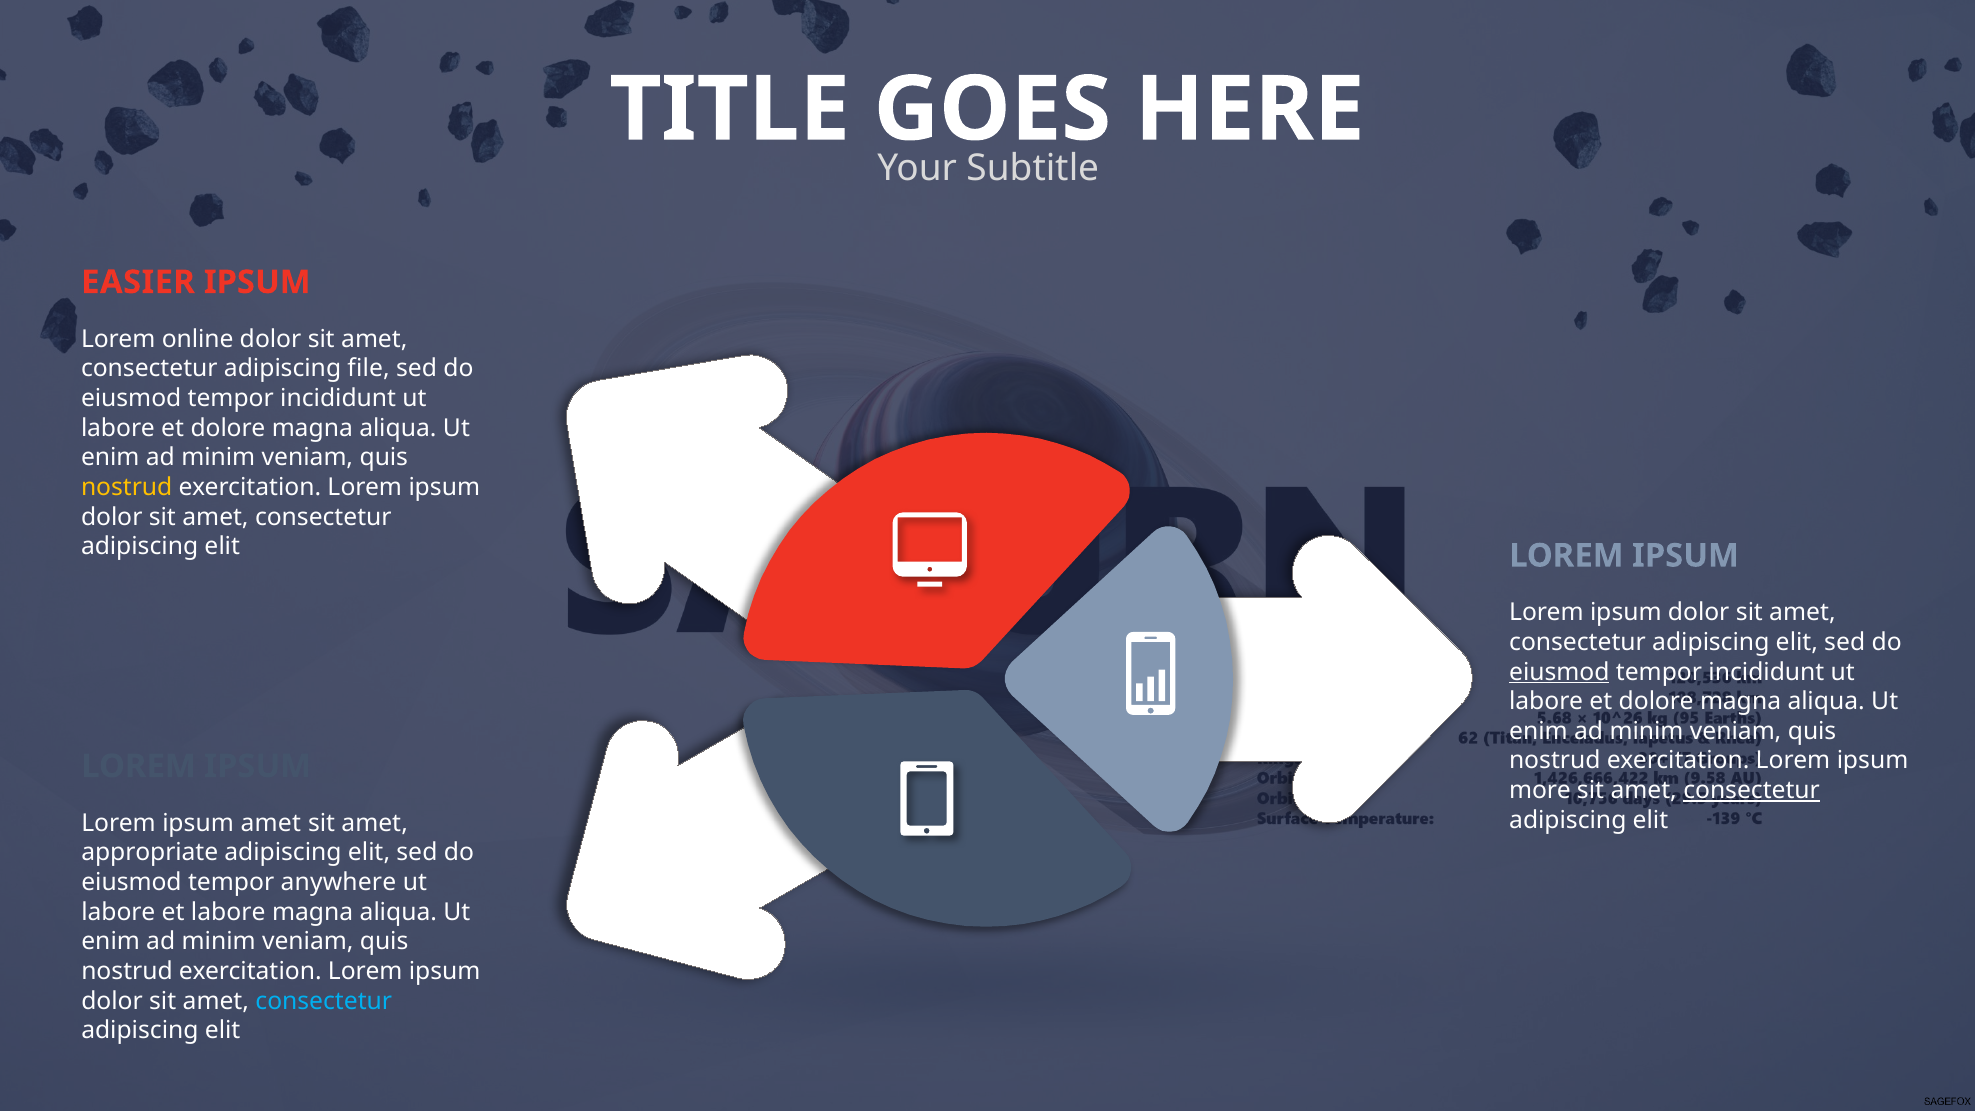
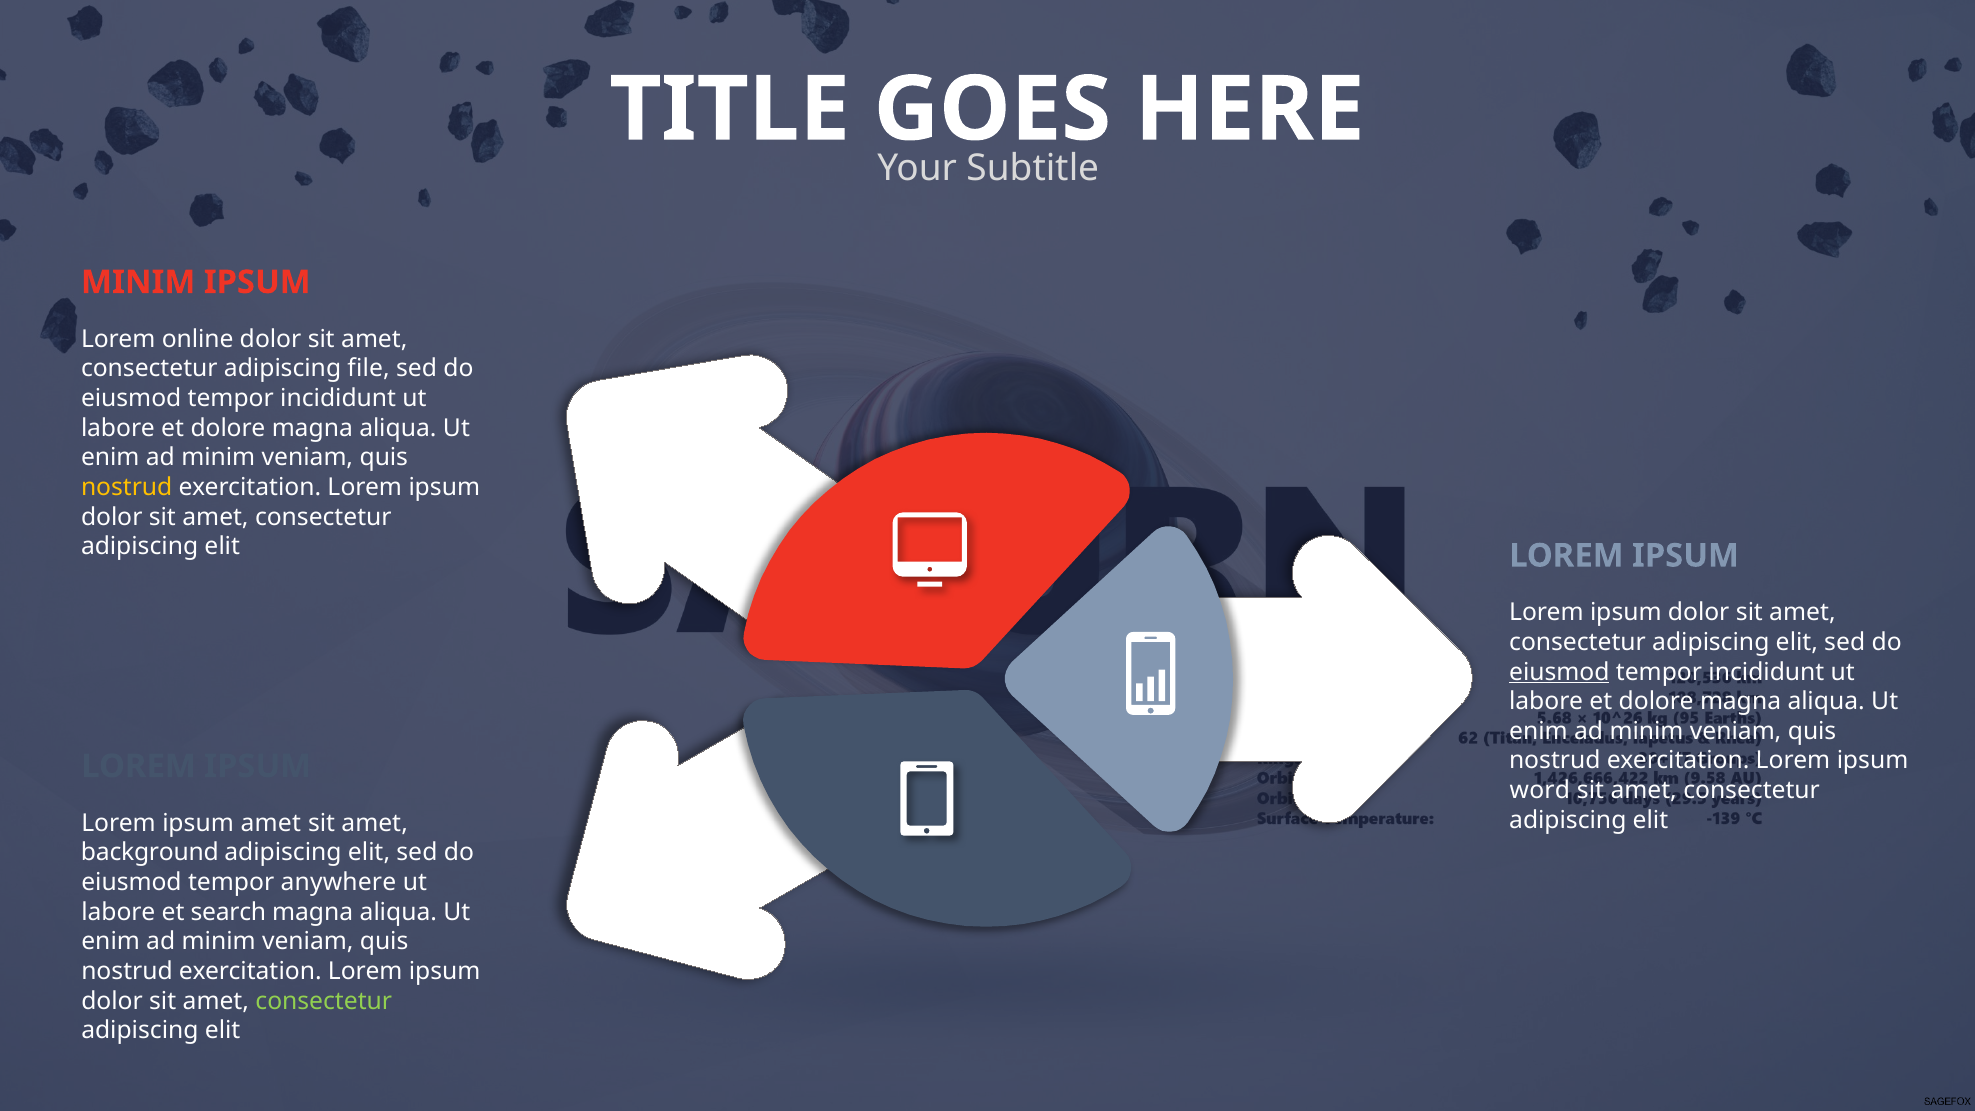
EASIER: EASIER -> MINIM (138, 282)
more: more -> word (1540, 790)
consectetur underline: present -> none (1752, 790)
appropriate: appropriate -> background (150, 853)
et labore: labore -> search (228, 912)
consectetur colour: light blue -> light green (324, 1001)
